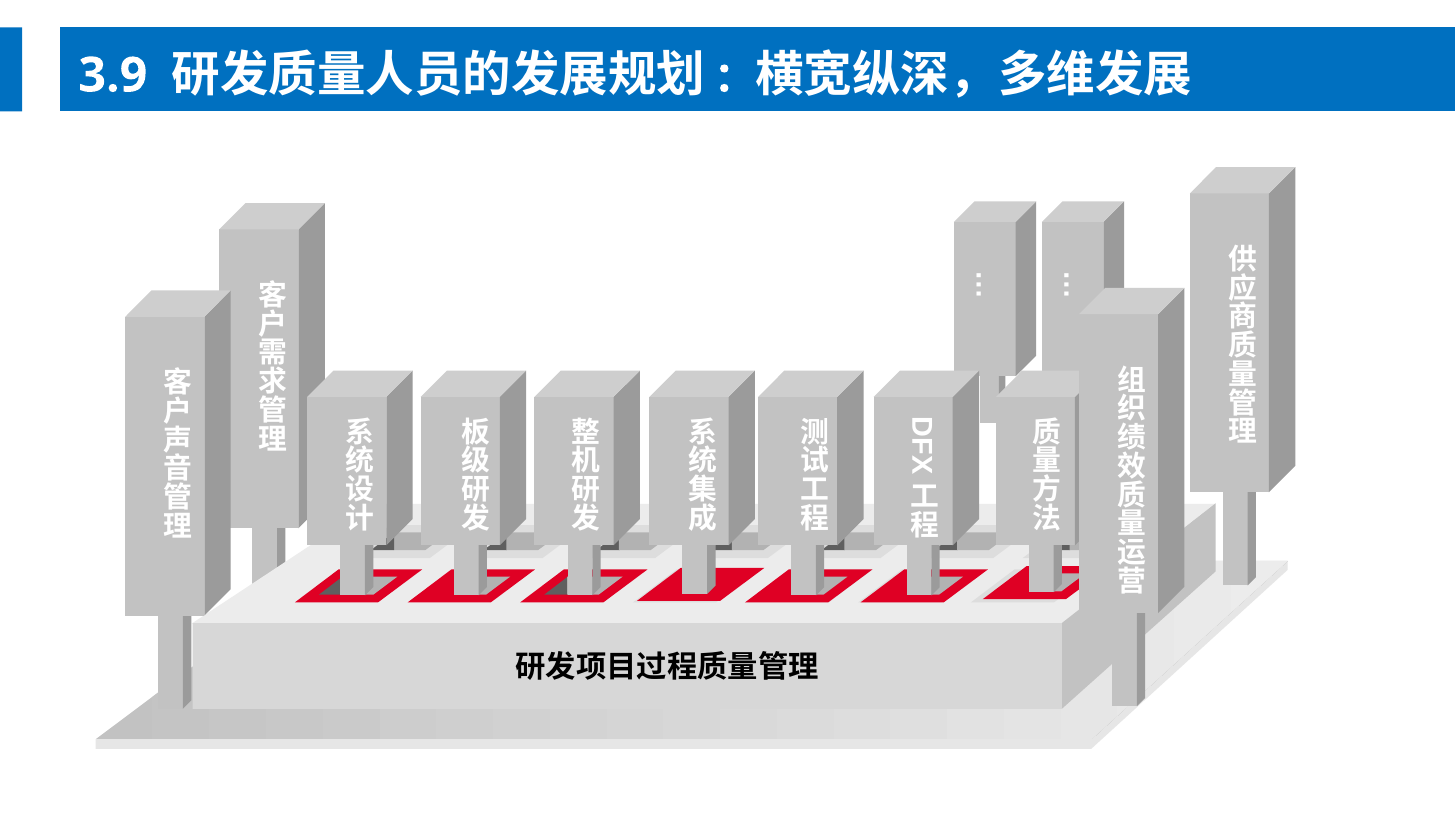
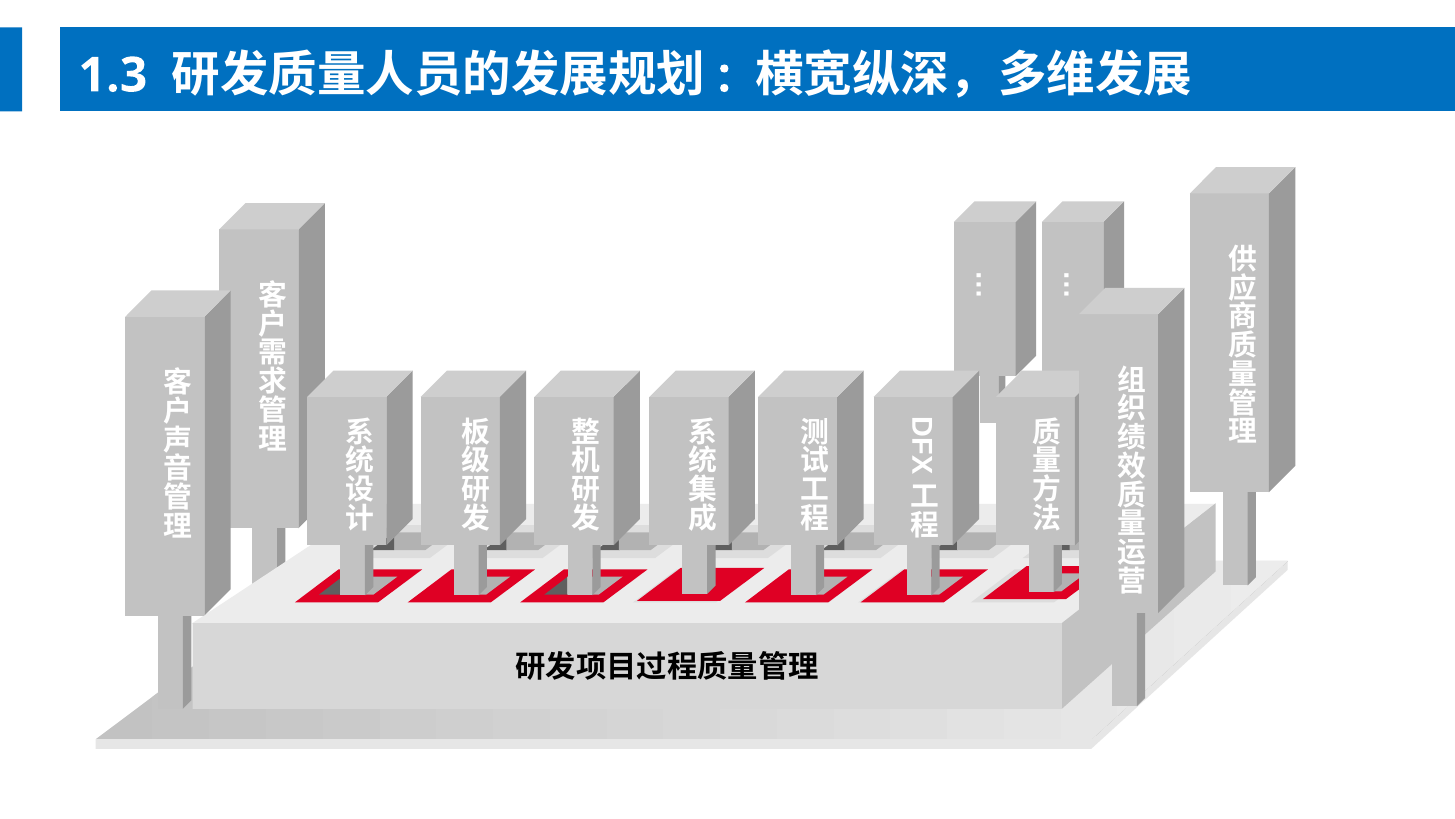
3.9: 3.9 -> 1.3 (113, 75)
